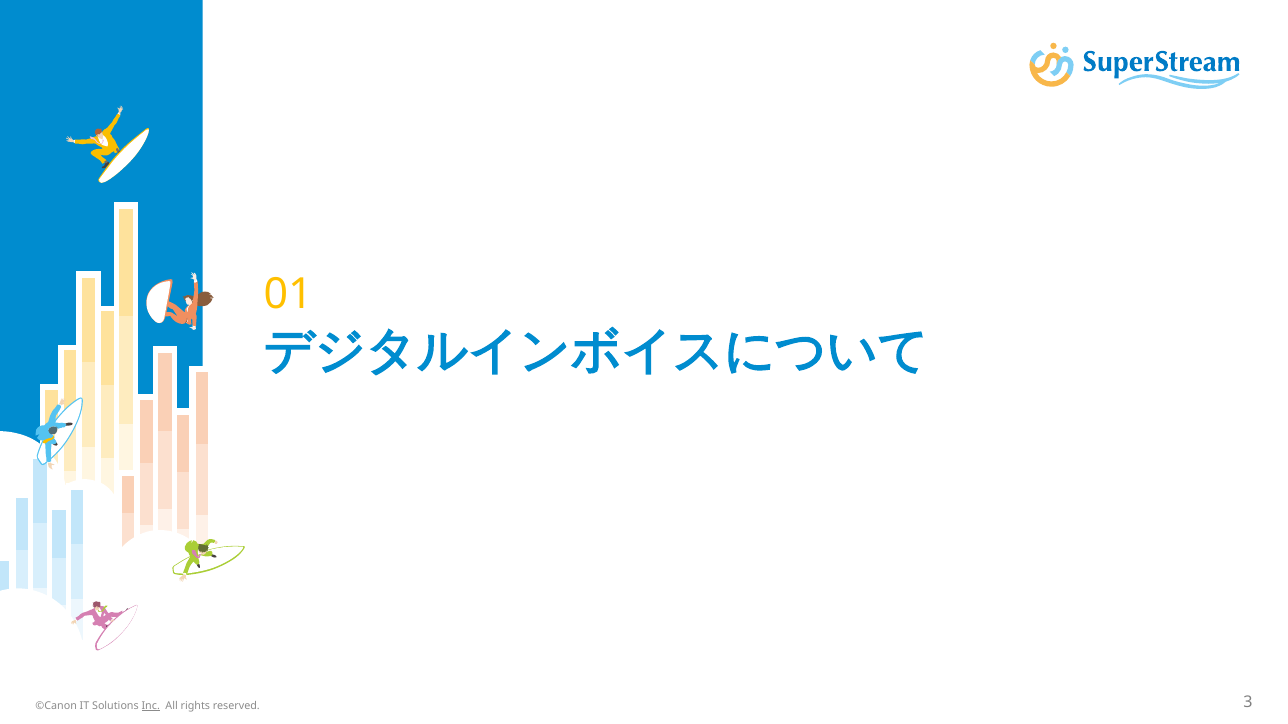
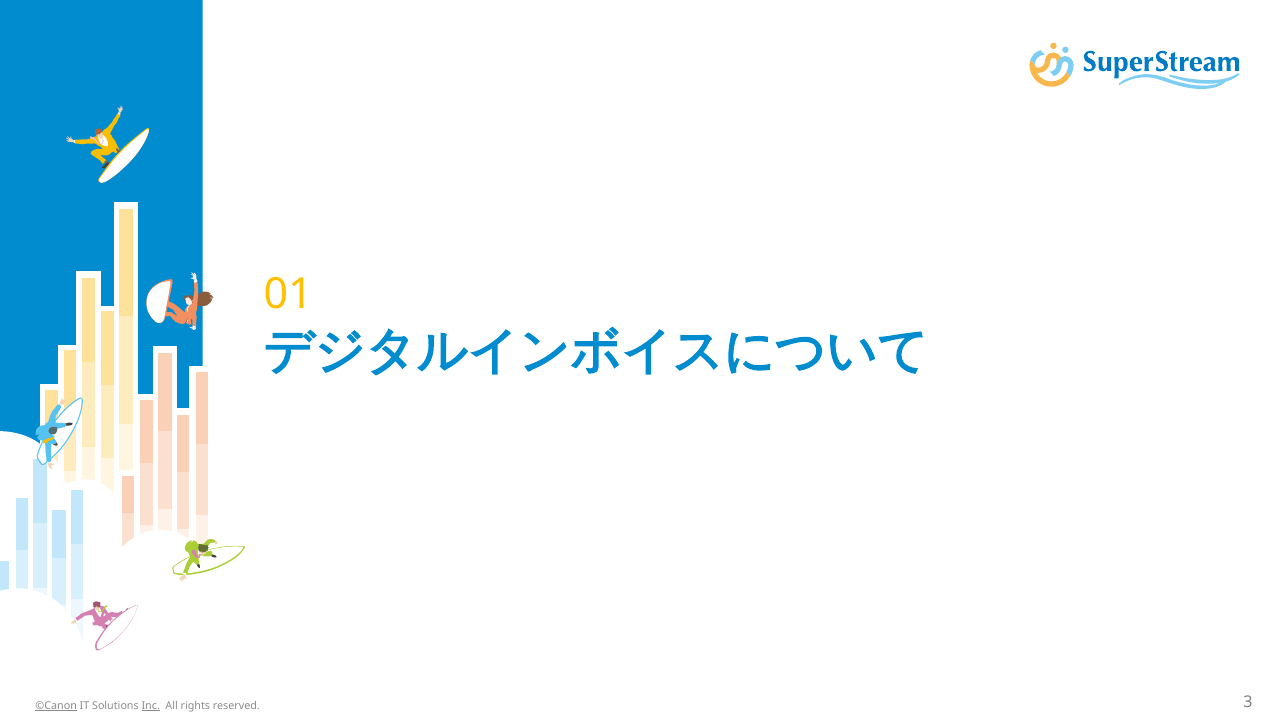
©Canon underline: none -> present (56, 706)
